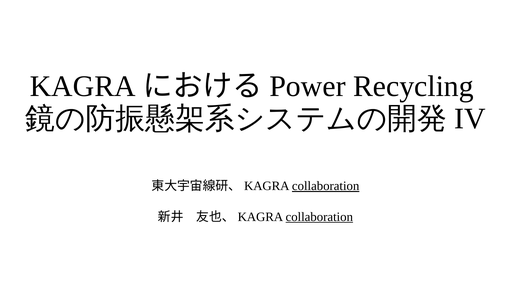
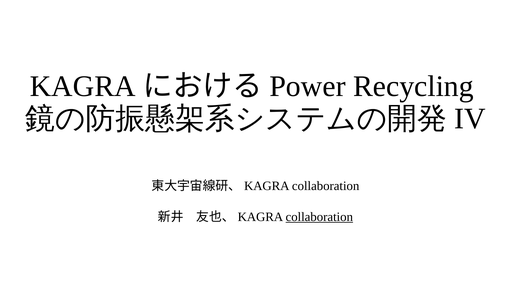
collaboration underline: present -> none (326, 186)
